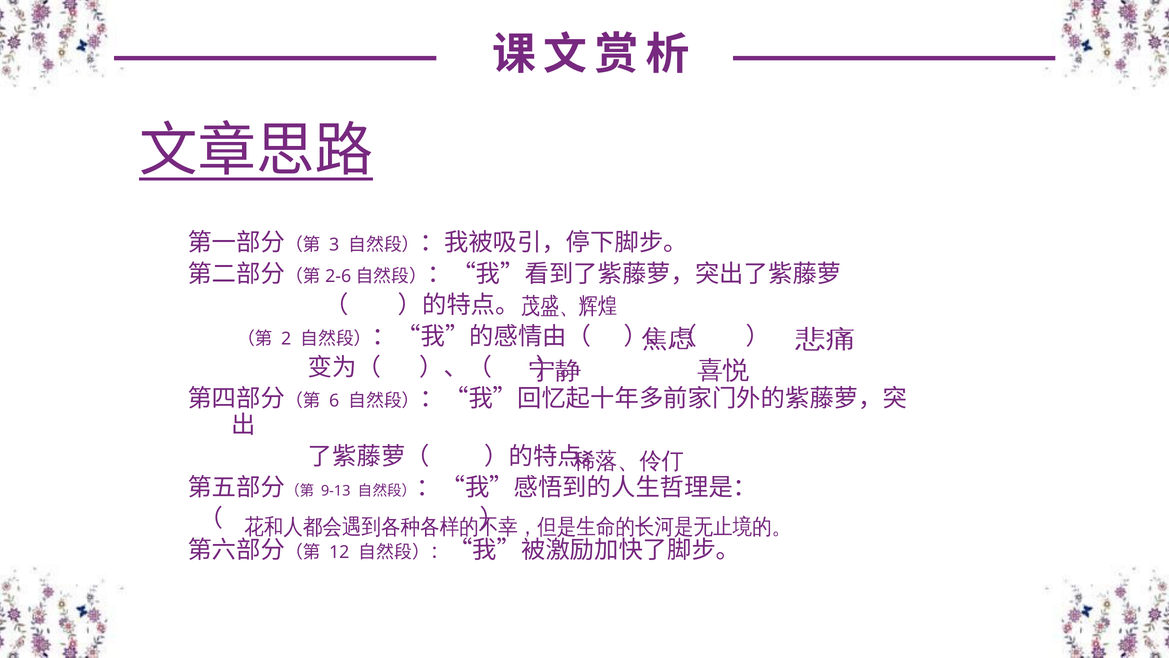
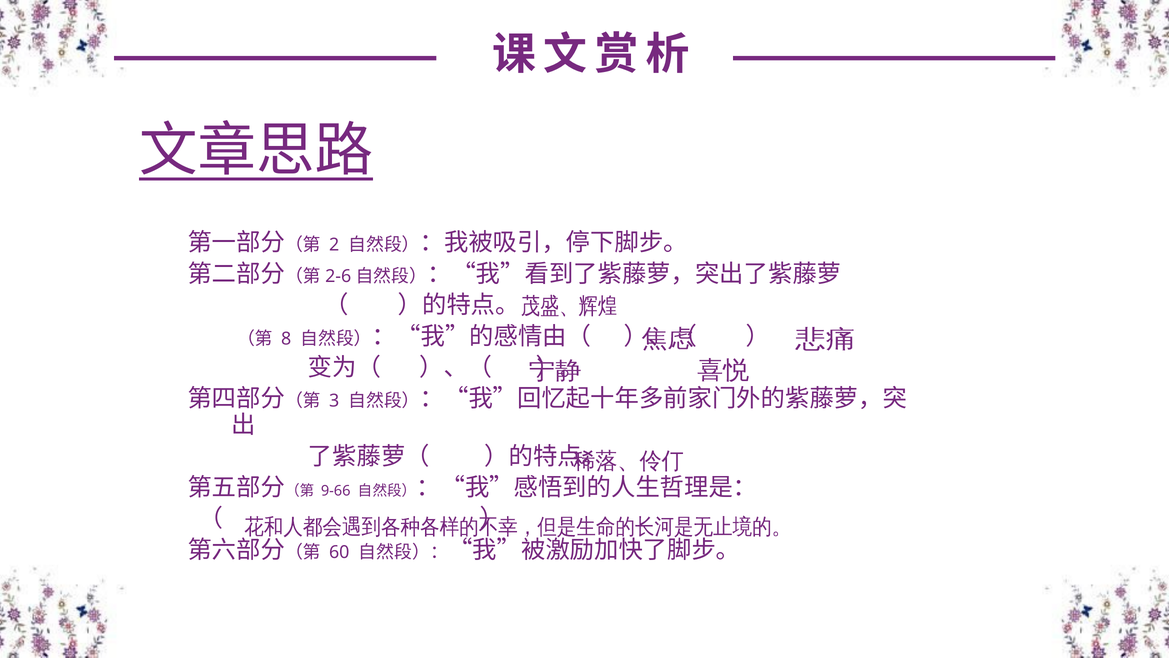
3: 3 -> 2 (334, 245)
2: 2 -> 8 (286, 338)
6: 6 -> 3 (334, 401)
9-13: 9-13 -> 9-66 (336, 491)
12: 12 -> 60 (339, 552)
